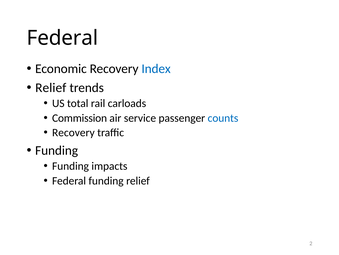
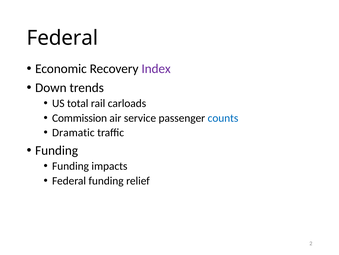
Index colour: blue -> purple (156, 69)
Relief: Relief -> Down (51, 88)
Recovery: Recovery -> Dramatic (73, 132)
